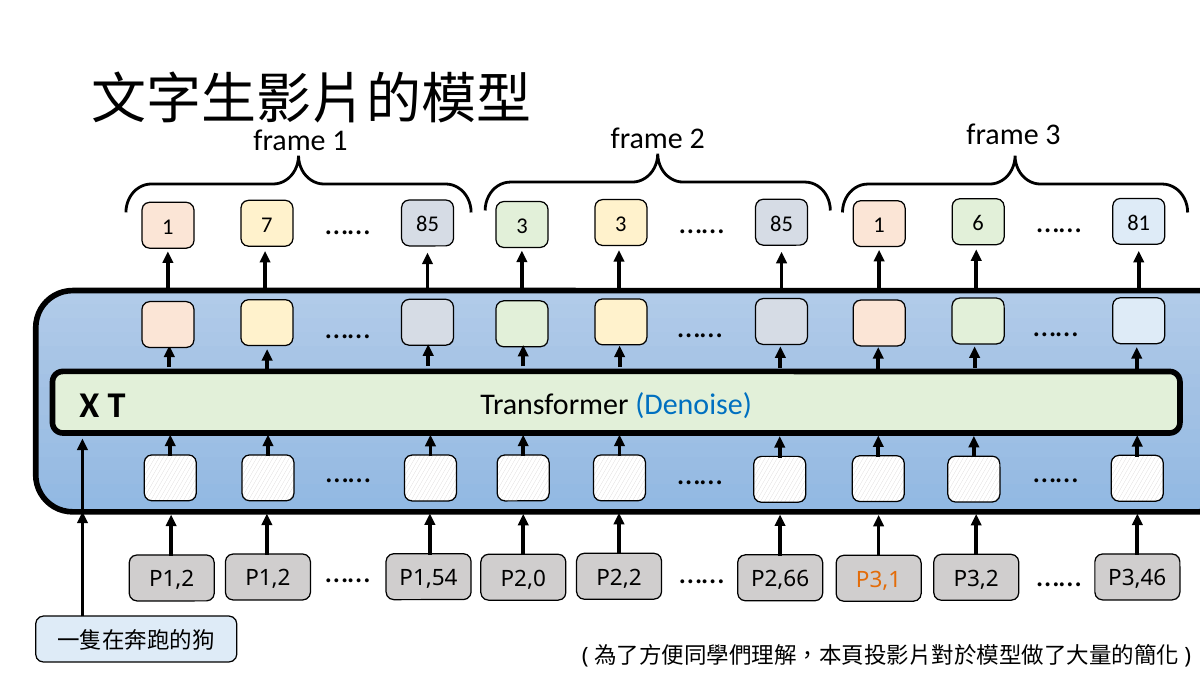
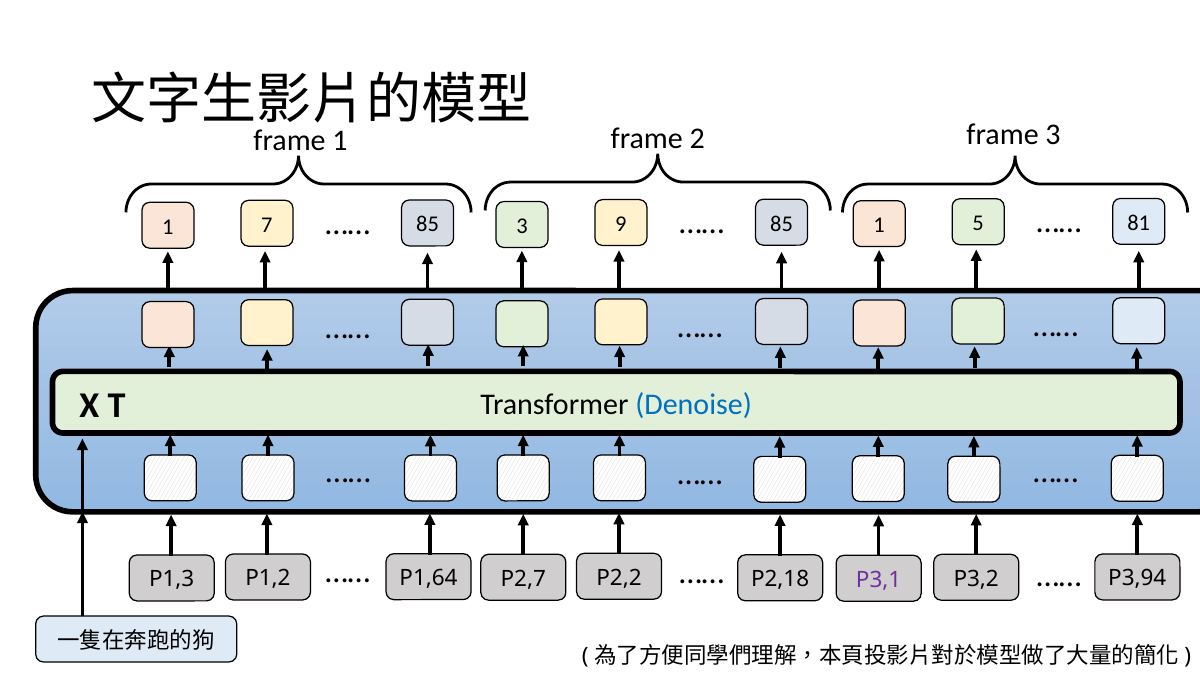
6: 6 -> 5 (978, 223)
3 3: 3 -> 9 (621, 224)
P1,54: P1,54 -> P1,64 (428, 578)
P2,0: P2,0 -> P2,7 (523, 579)
P2,66: P2,66 -> P2,18 (780, 579)
P1,2: P1,2 -> P1,3 (172, 579)
P3,1 colour: orange -> purple (879, 580)
P3,46: P3,46 -> P3,94 (1137, 578)
